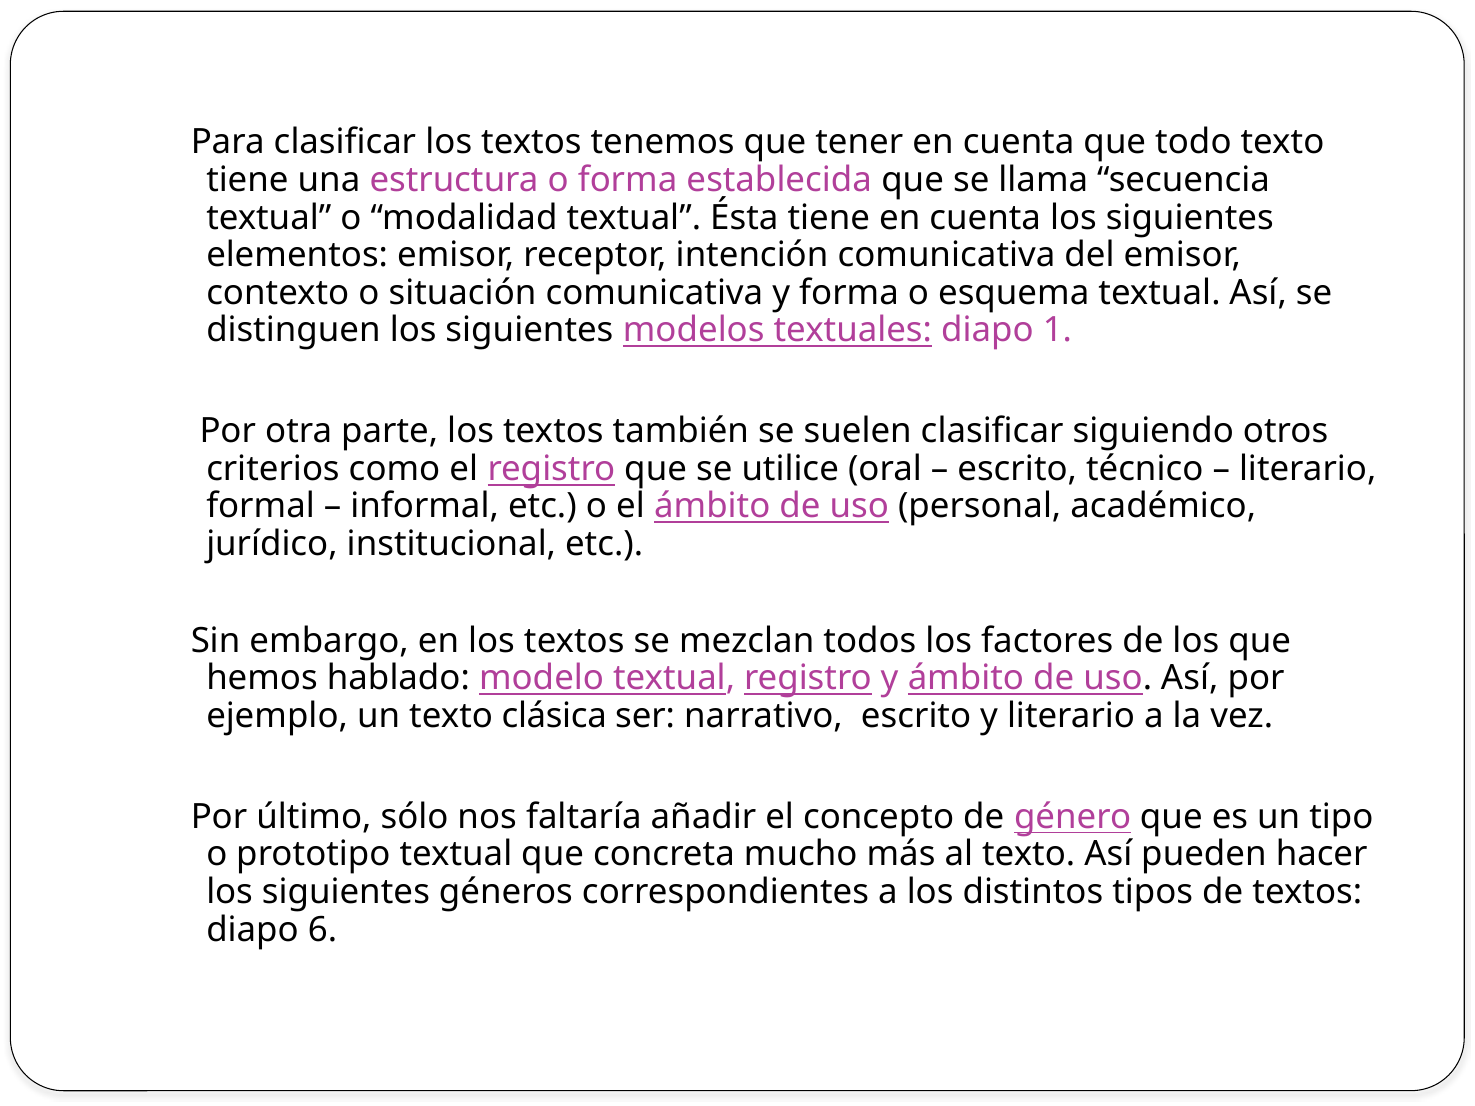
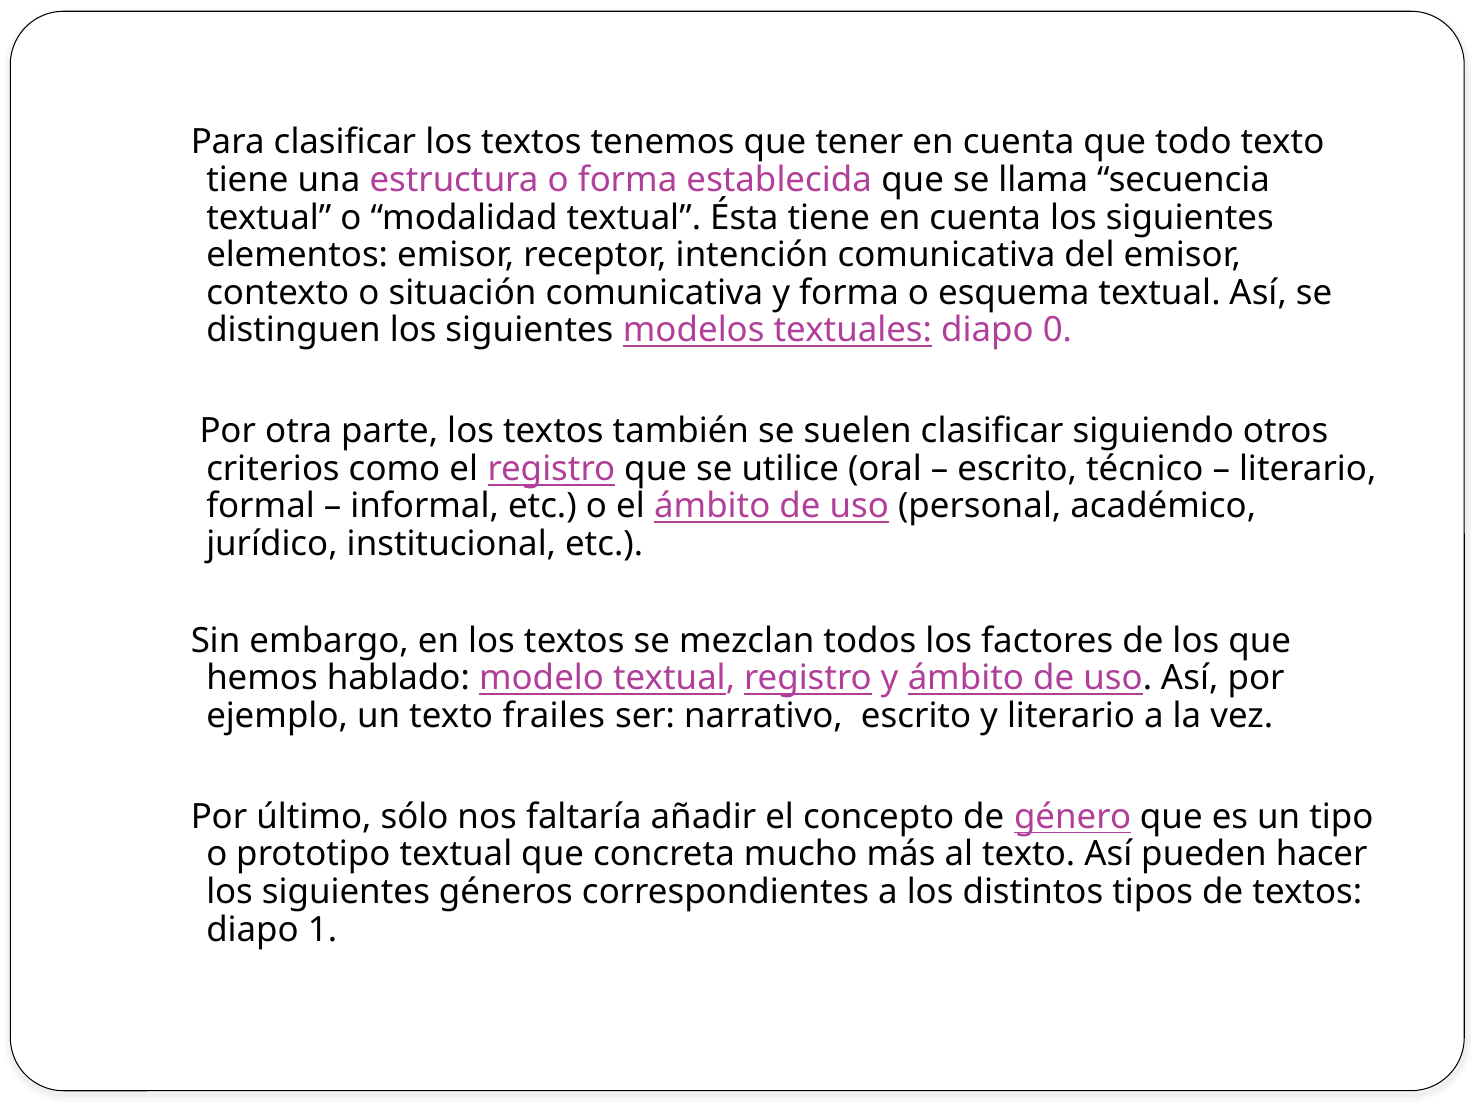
1: 1 -> 0 (1057, 330)
clásica: clásica -> frailes (554, 716)
6: 6 -> 1 (322, 930)
